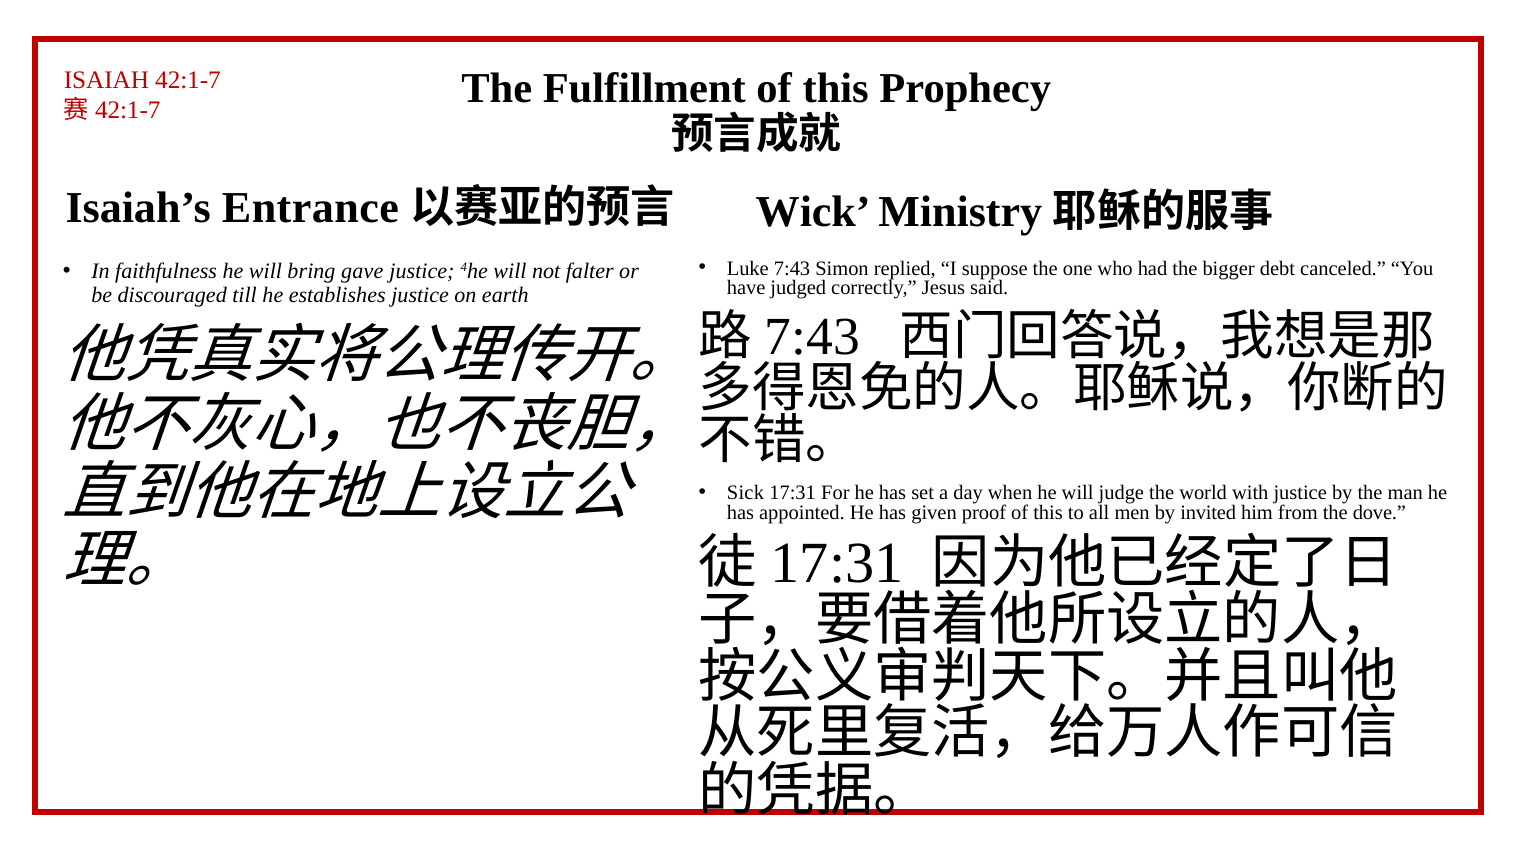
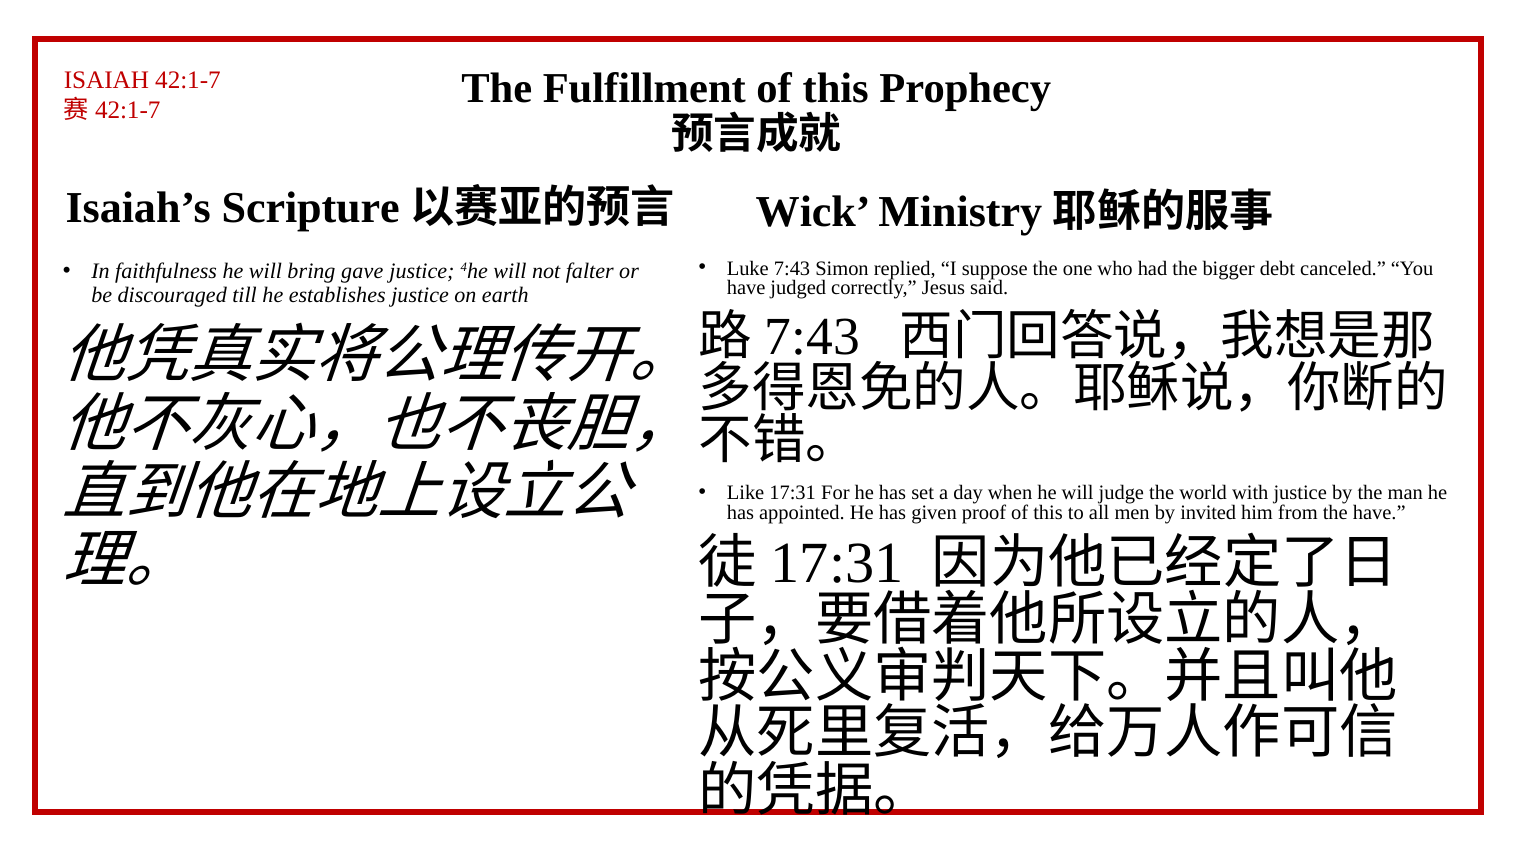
Entrance: Entrance -> Scripture (311, 208)
Sick: Sick -> Like (746, 493)
the dove: dove -> have (1379, 513)
